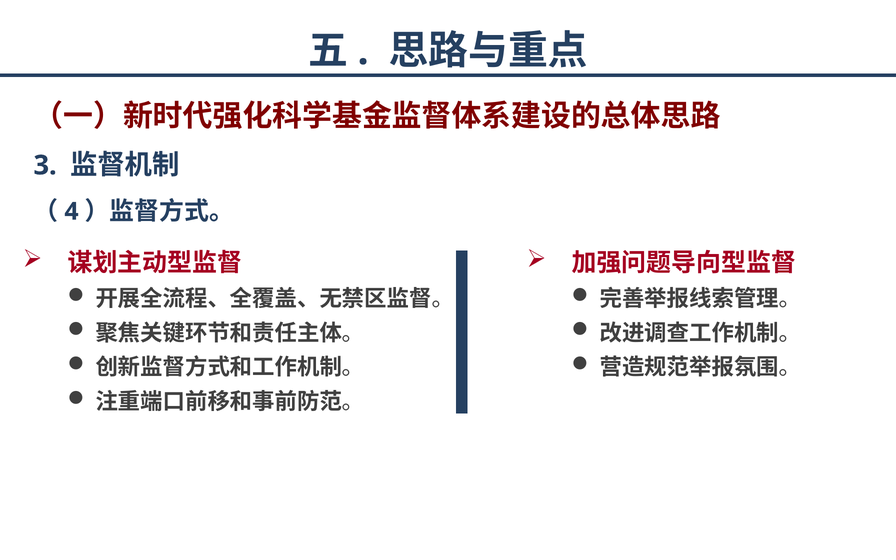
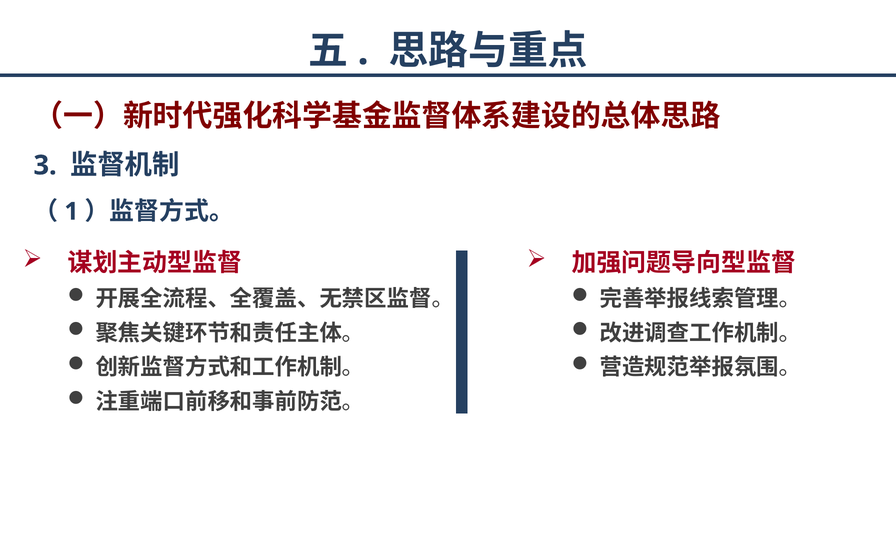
4: 4 -> 1 (72, 211)
